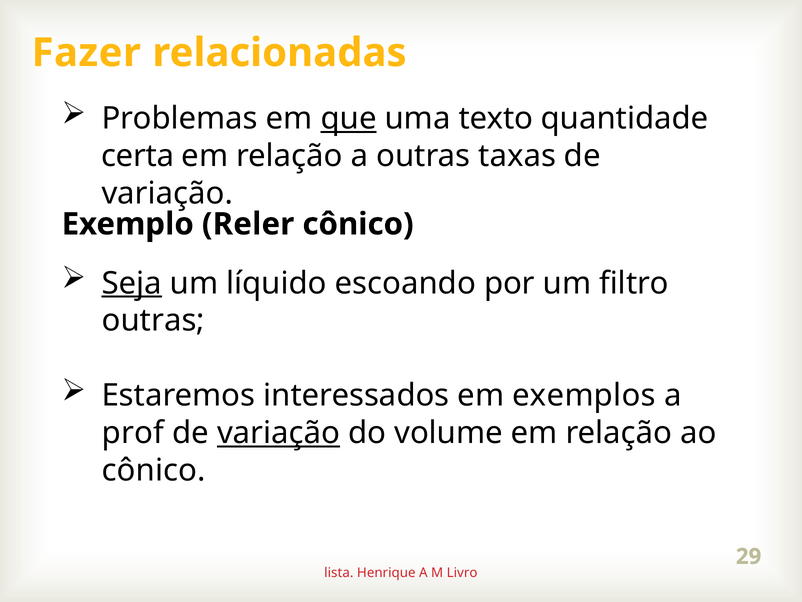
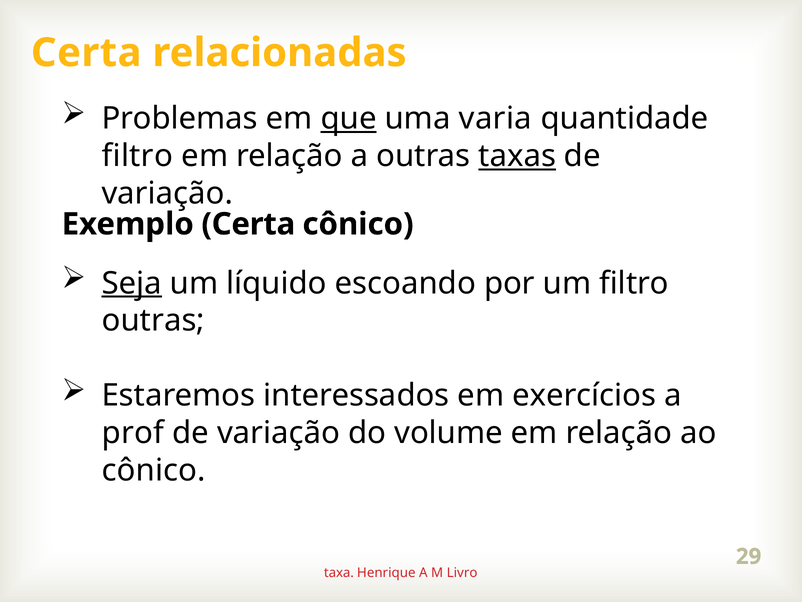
Fazer: Fazer -> Certa (86, 53)
texto: texto -> varia (495, 118)
certa: certa -> filtro (137, 156)
taxas underline: none -> present (517, 156)
Exemplo Reler: Reler -> Certa (248, 224)
exemplos: exemplos -> exercícios (584, 395)
variação underline: present -> none (279, 433)
lista: lista -> taxa (339, 572)
